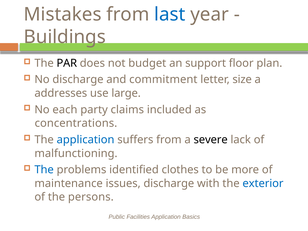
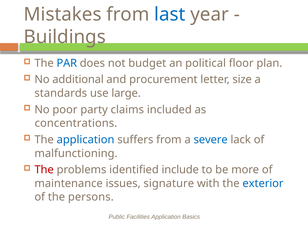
PAR colour: black -> blue (67, 63)
support: support -> political (206, 63)
No discharge: discharge -> additional (78, 80)
commitment: commitment -> procurement (163, 80)
addresses: addresses -> standards (61, 93)
each: each -> poor (65, 110)
severe colour: black -> blue (211, 140)
The colour: blue -> red (44, 170)
clothes: clothes -> include (180, 170)
issues discharge: discharge -> signature (169, 183)
